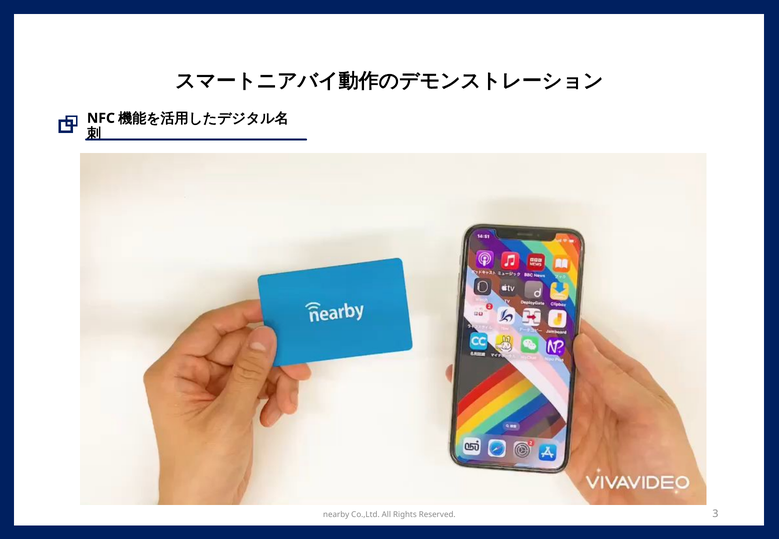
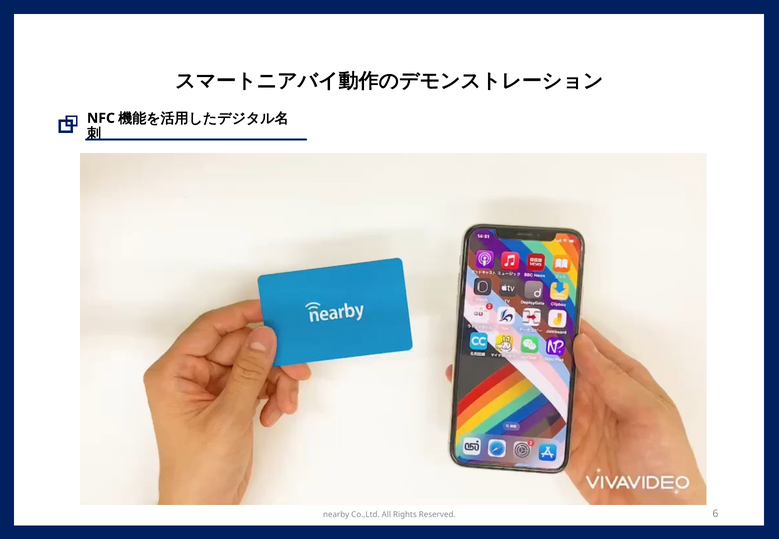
3: 3 -> 6 (715, 514)
